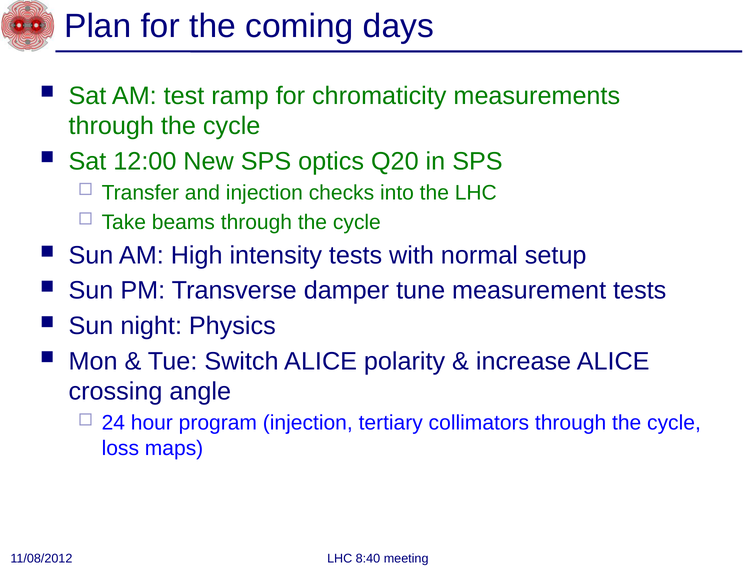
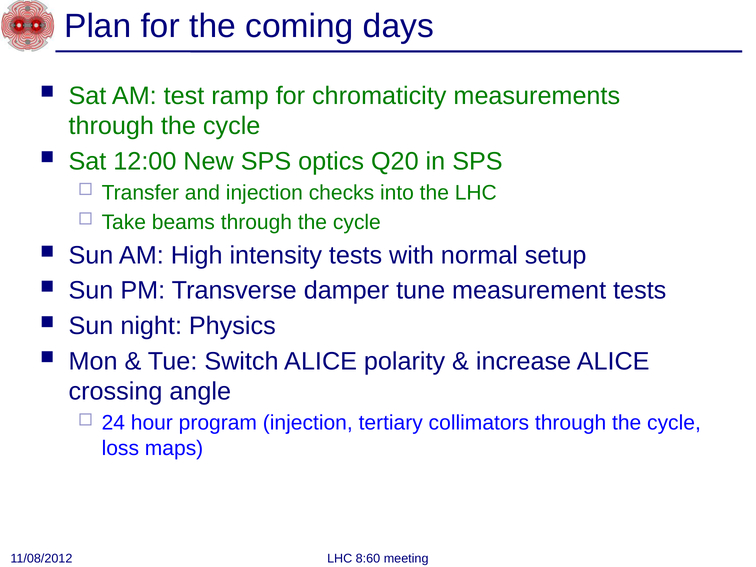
8:40: 8:40 -> 8:60 (368, 559)
